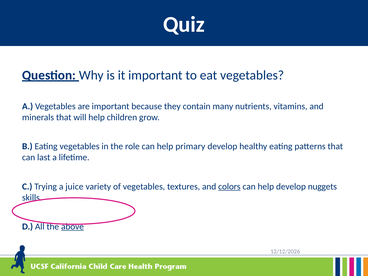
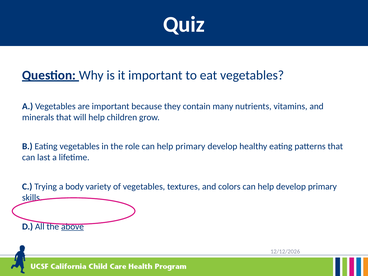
juice: juice -> body (75, 186)
colors underline: present -> none (229, 186)
develop nuggets: nuggets -> primary (322, 186)
